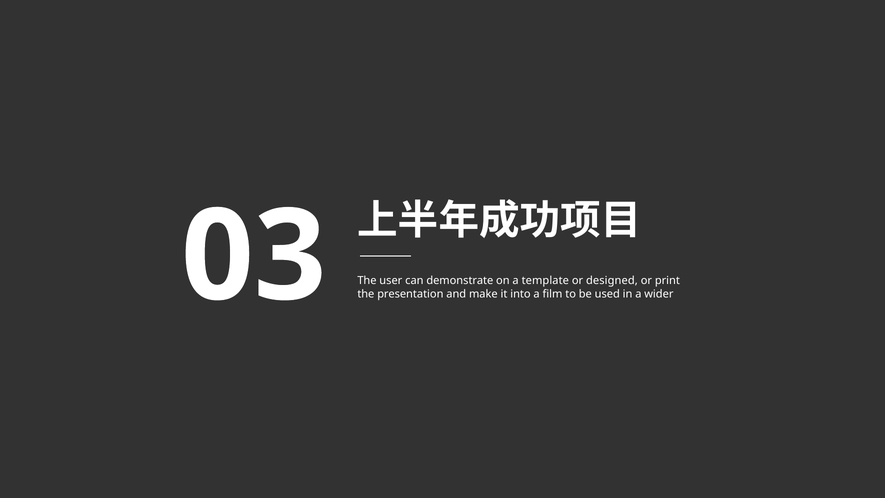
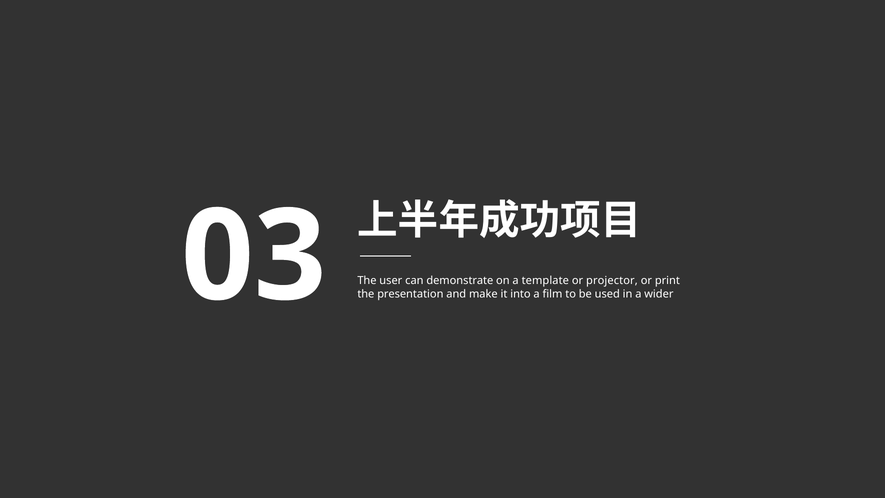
designed: designed -> projector (612, 281)
